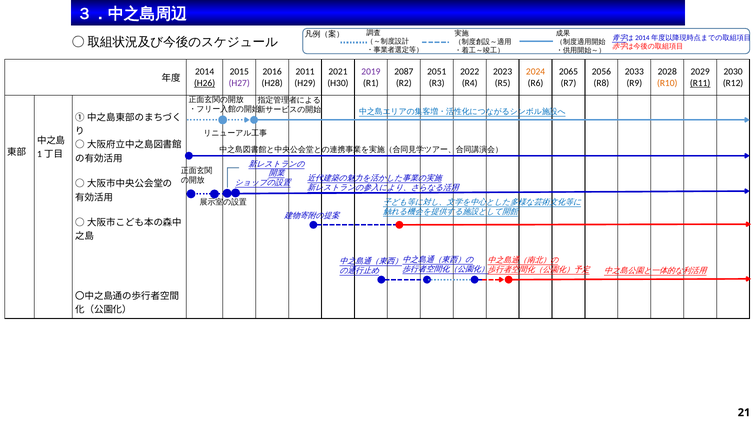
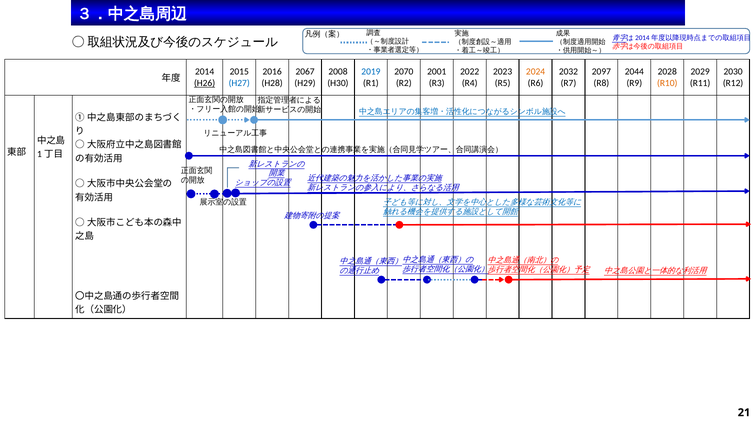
2011: 2011 -> 2067 (305, 72)
2021: 2021 -> 2008 (338, 72)
2019 colour: purple -> blue (371, 72)
2087: 2087 -> 2070 (404, 72)
2051: 2051 -> 2001 (437, 72)
2065: 2065 -> 2032 (568, 72)
2056: 2056 -> 2097 (601, 72)
2033: 2033 -> 2044 (634, 72)
H27 colour: purple -> blue (239, 83)
R11 underline: present -> none (700, 83)
